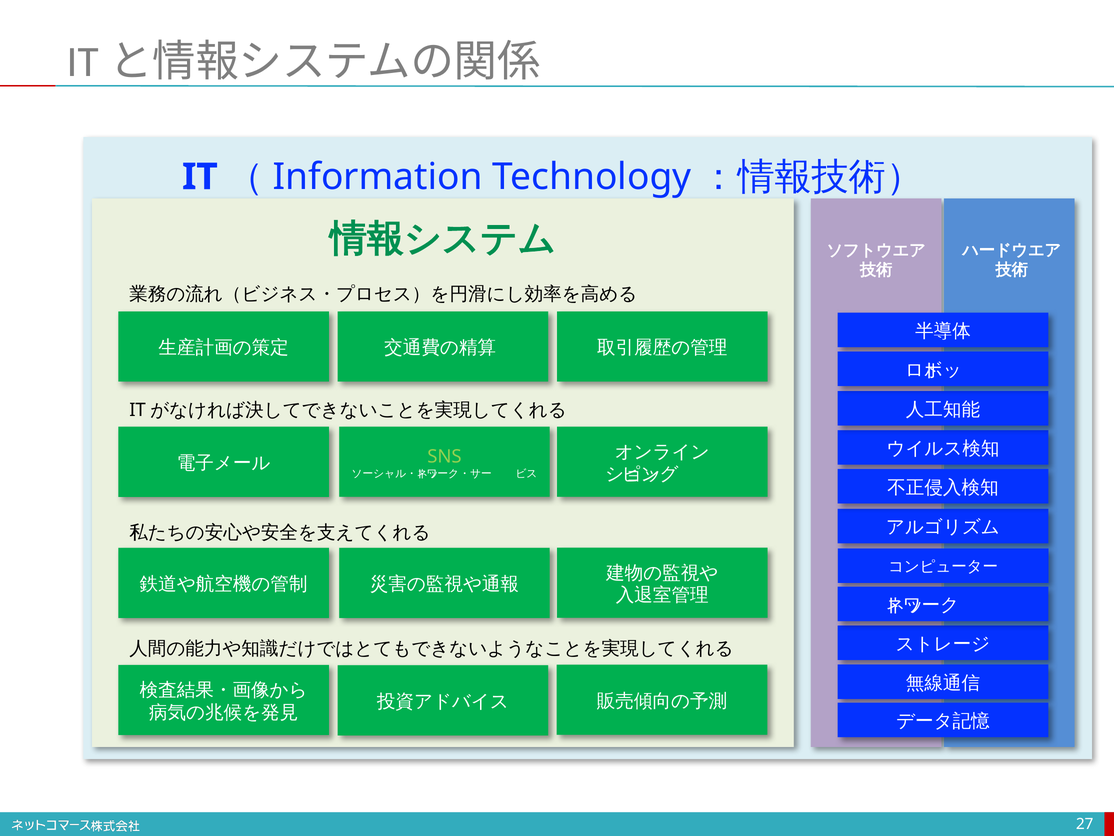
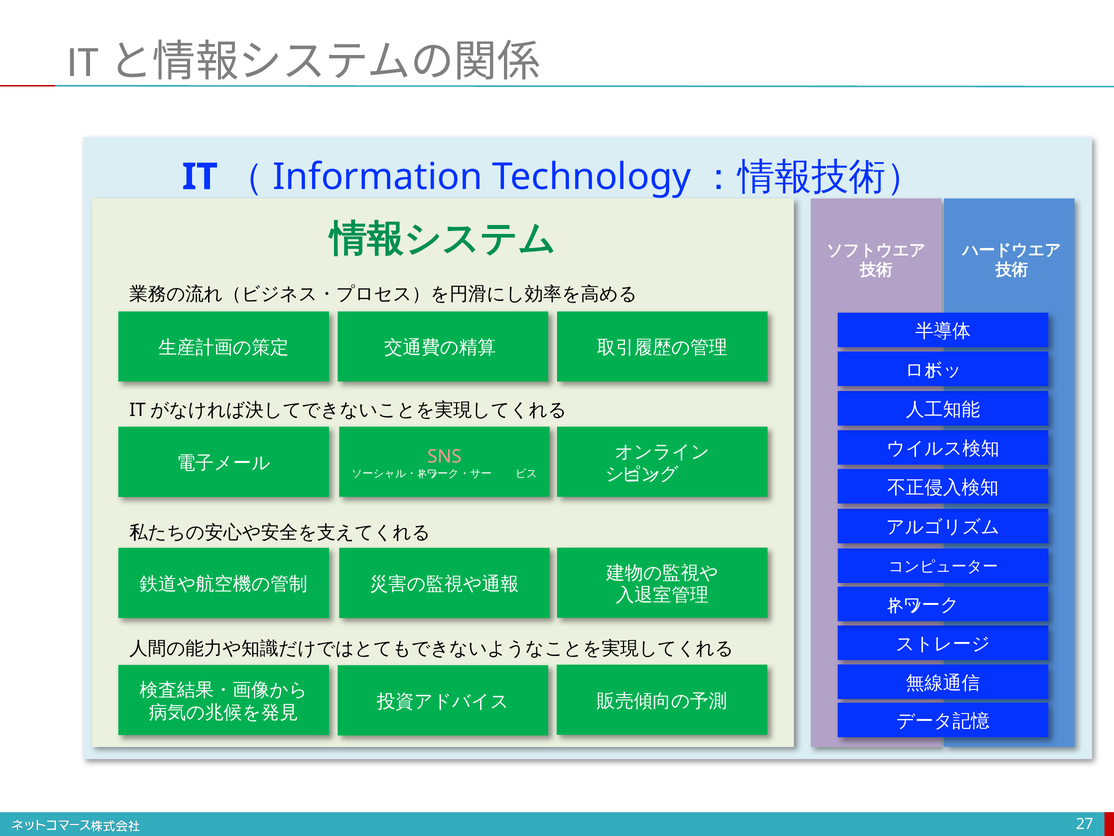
SNS colour: light green -> pink (444, 456)
